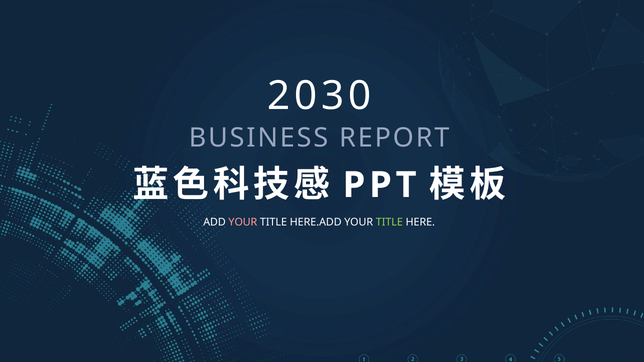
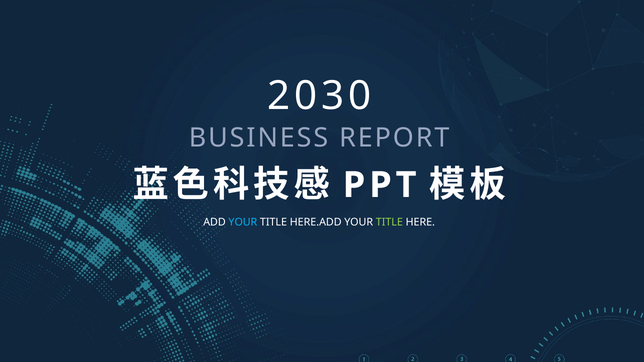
YOUR colour: pink -> light blue (243, 223)
